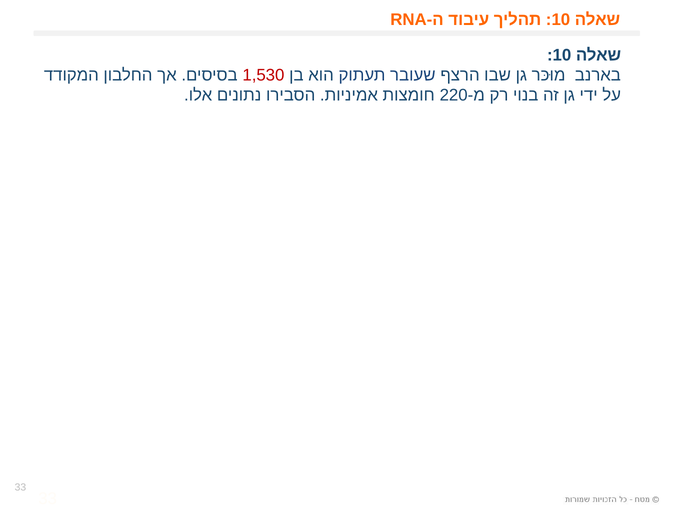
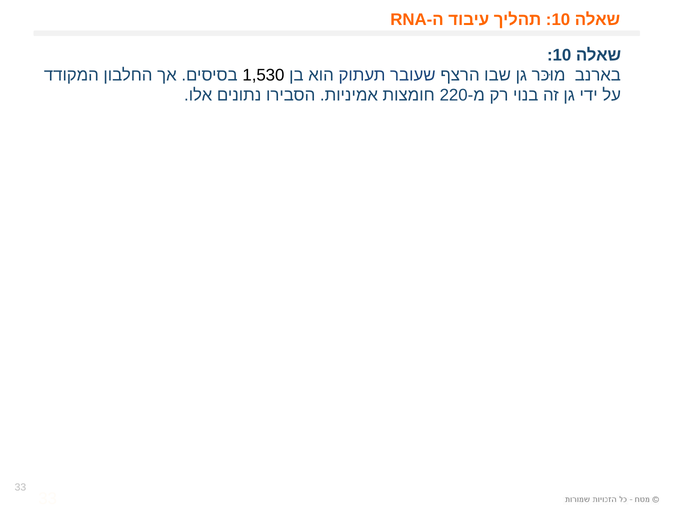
1,530 colour: red -> black (263, 75)
